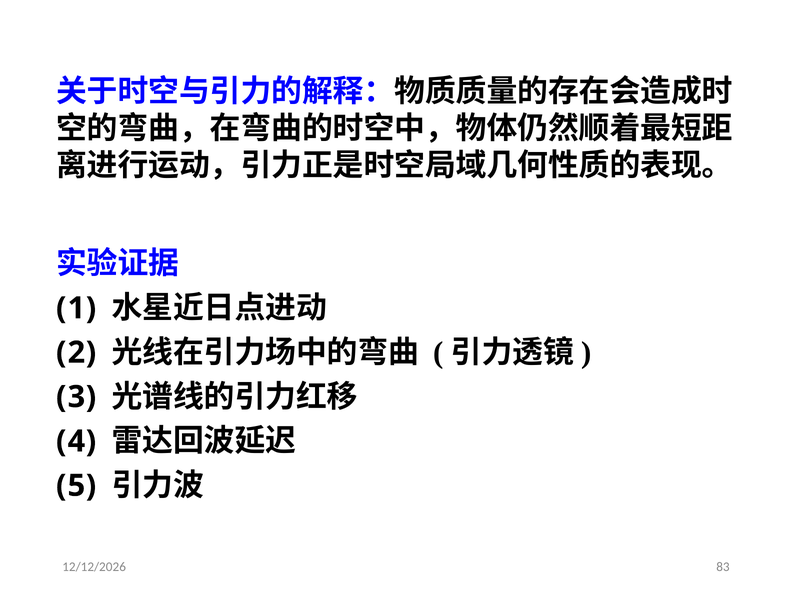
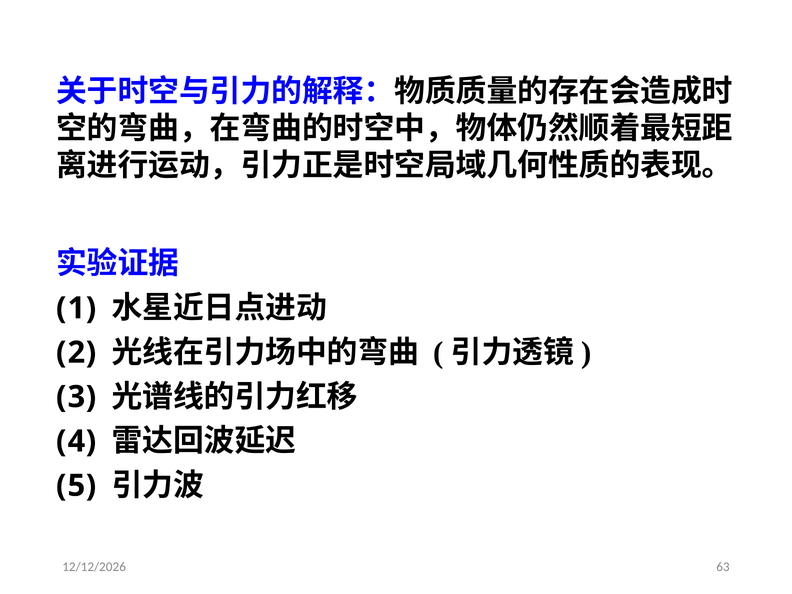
83: 83 -> 63 (723, 567)
